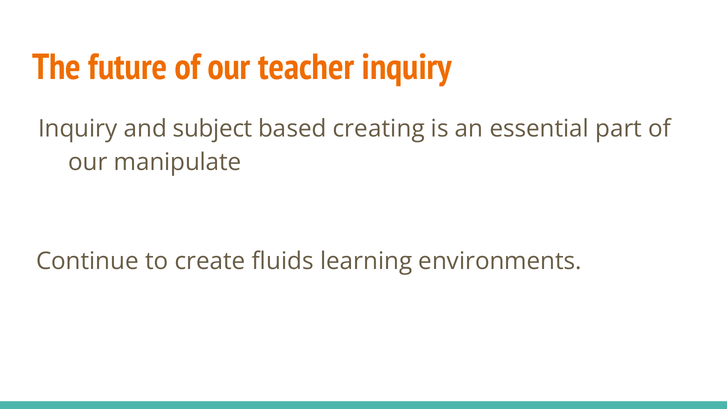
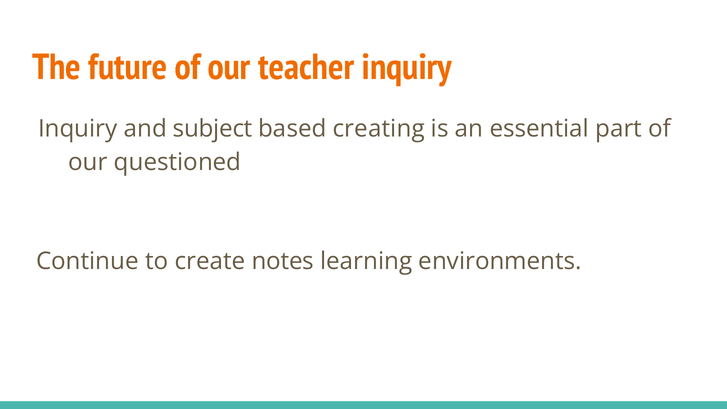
manipulate: manipulate -> questioned (178, 162)
fluids: fluids -> notes (283, 261)
